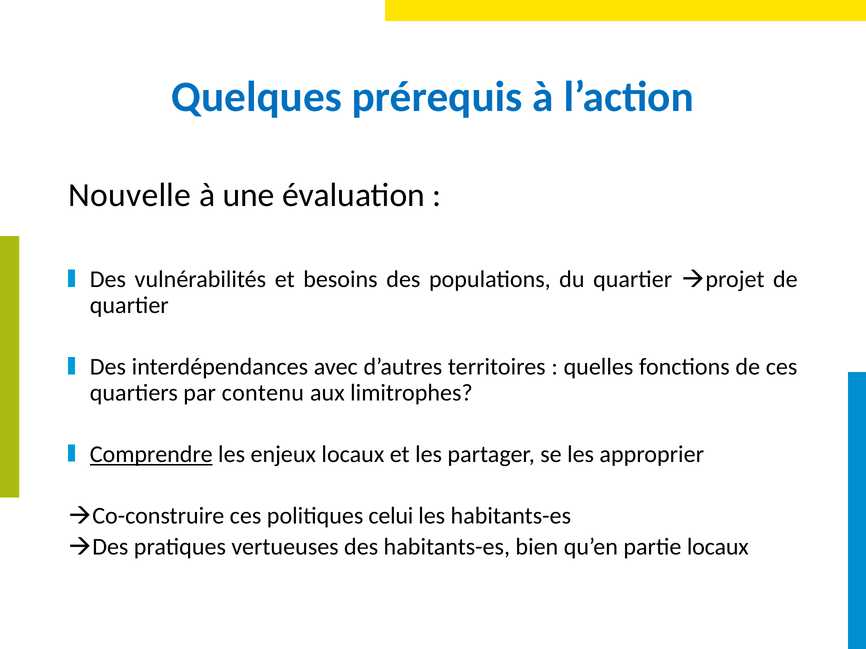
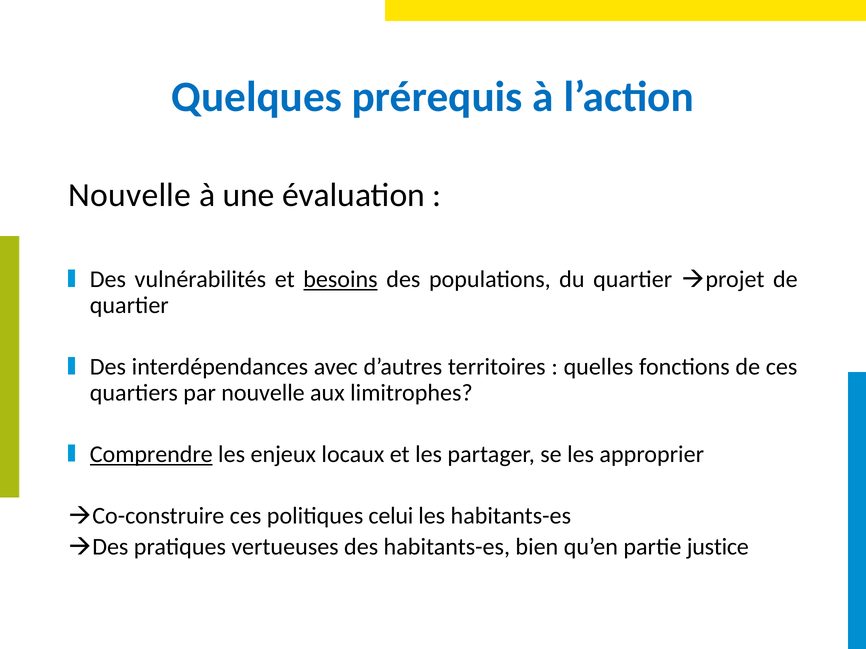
besoins underline: none -> present (340, 280)
par contenu: contenu -> nouvelle (263, 393)
partie locaux: locaux -> justice (718, 547)
